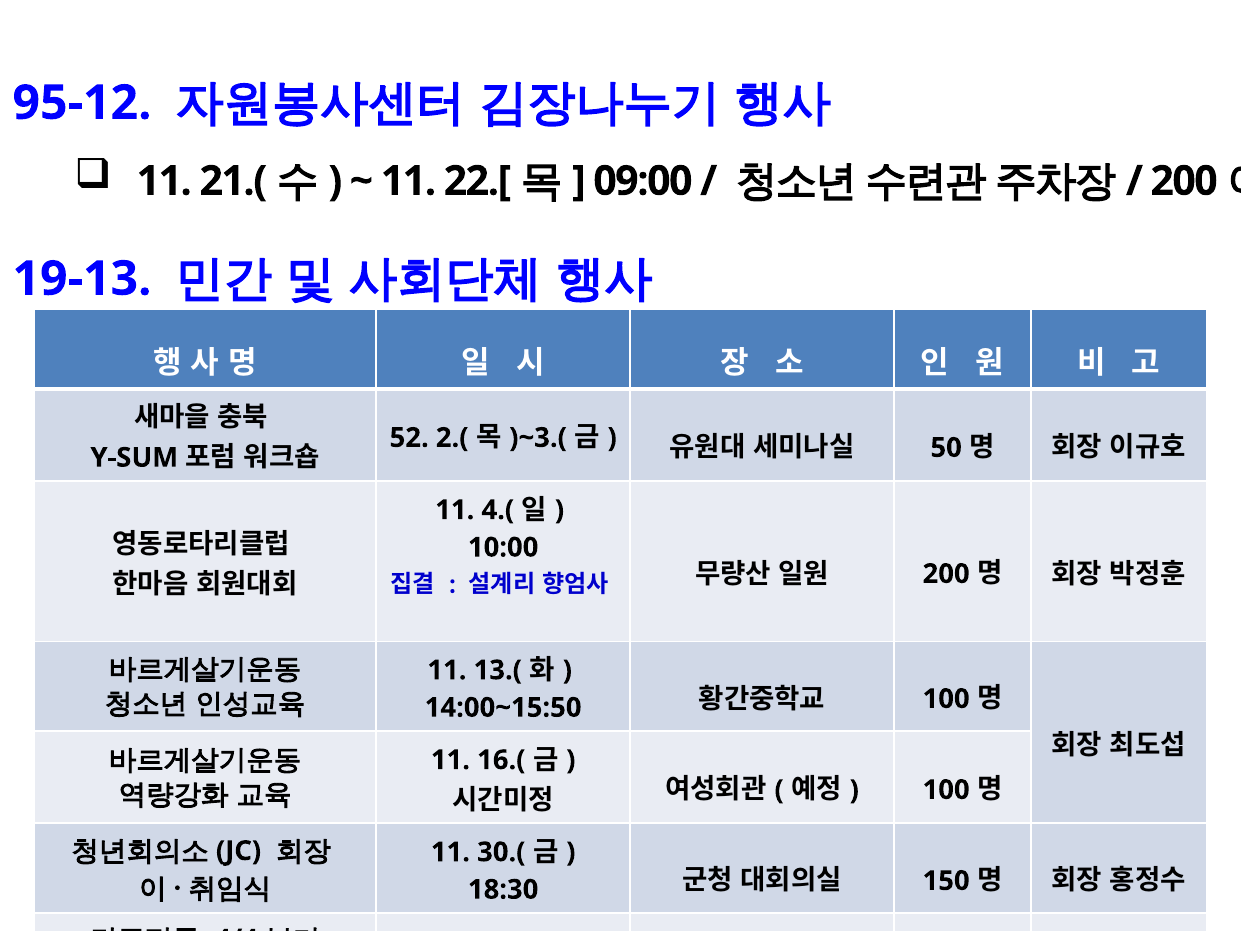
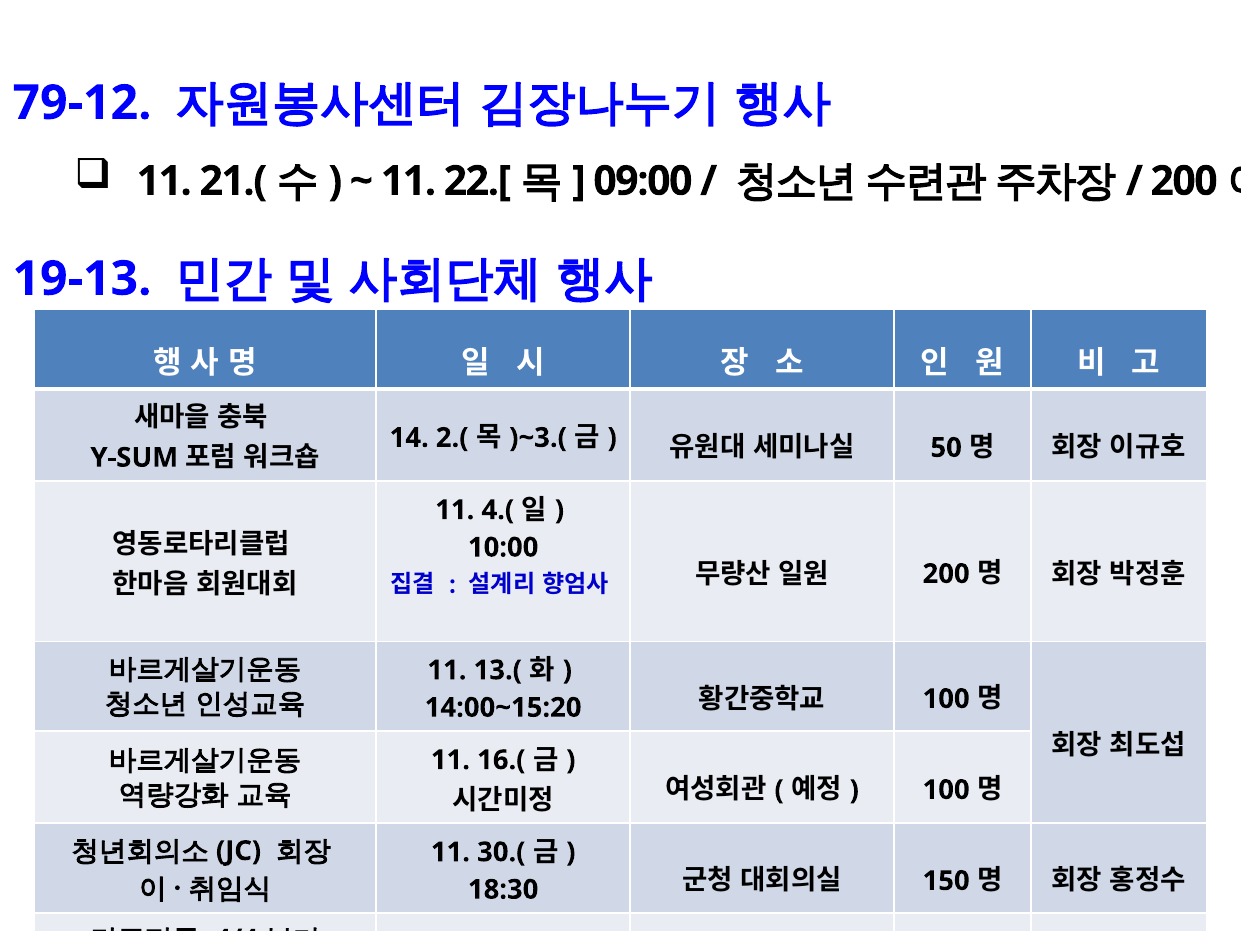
95-12: 95-12 -> 79-12 (82, 103)
52: 52 -> 14 (409, 438)
14:00~15:50: 14:00~15:50 -> 14:00~15:20 (503, 707)
